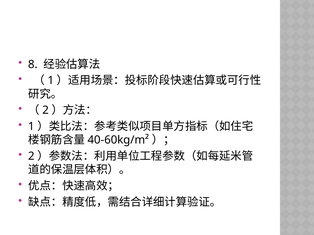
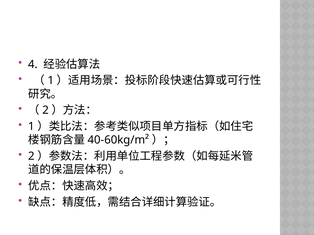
8: 8 -> 4 (33, 64)
